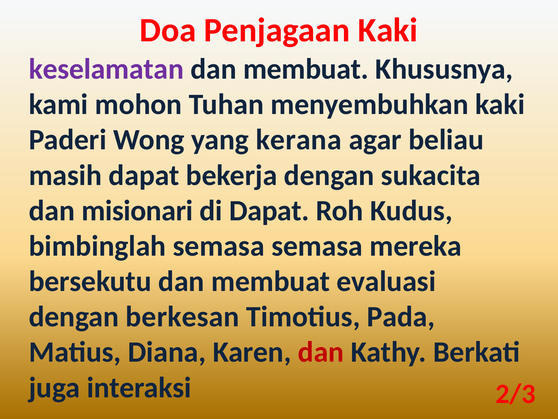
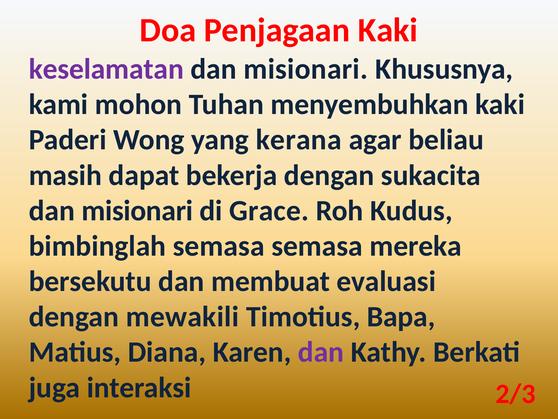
membuat: membuat -> misionari (306, 69)
di Dapat: Dapat -> Grace (269, 210)
berkesan: berkesan -> mewakili (182, 316)
Pada: Pada -> Bapa (401, 316)
dan colour: red -> purple (321, 352)
